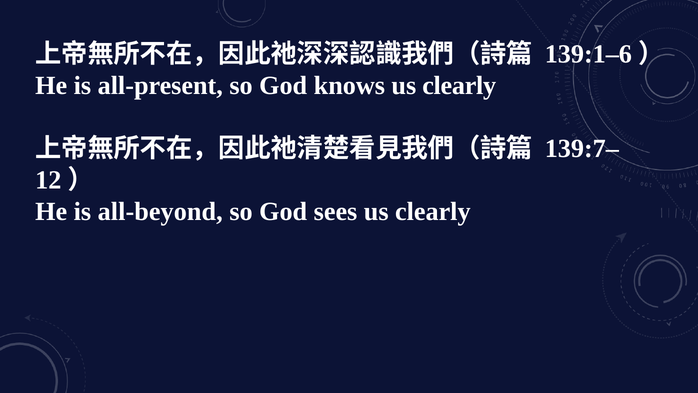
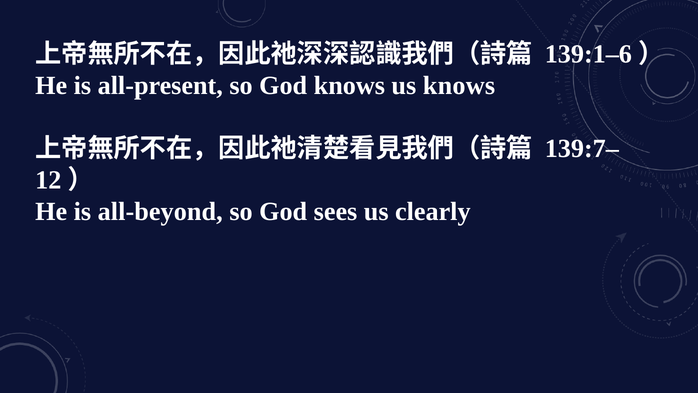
knows us clearly: clearly -> knows (459, 86)
